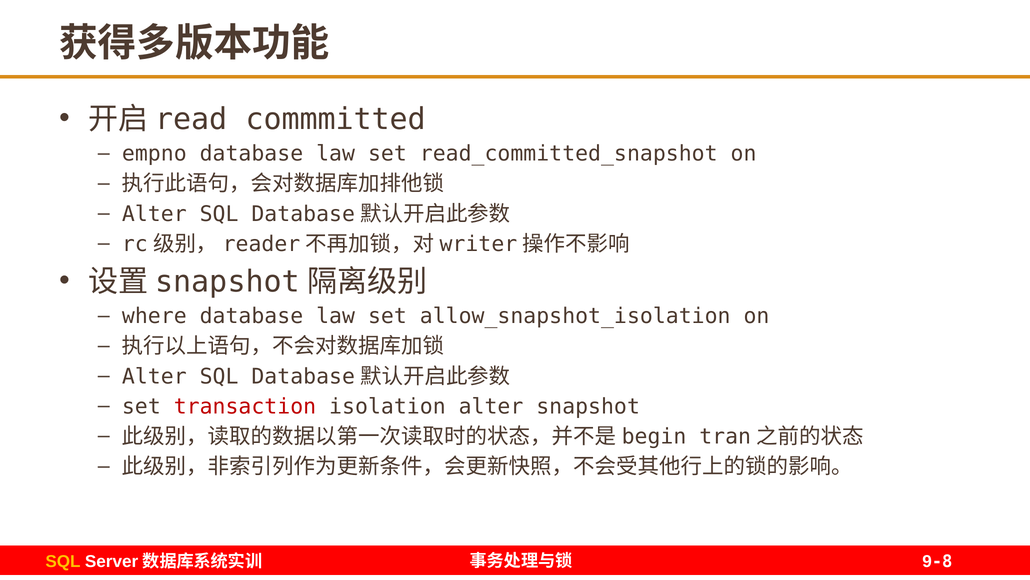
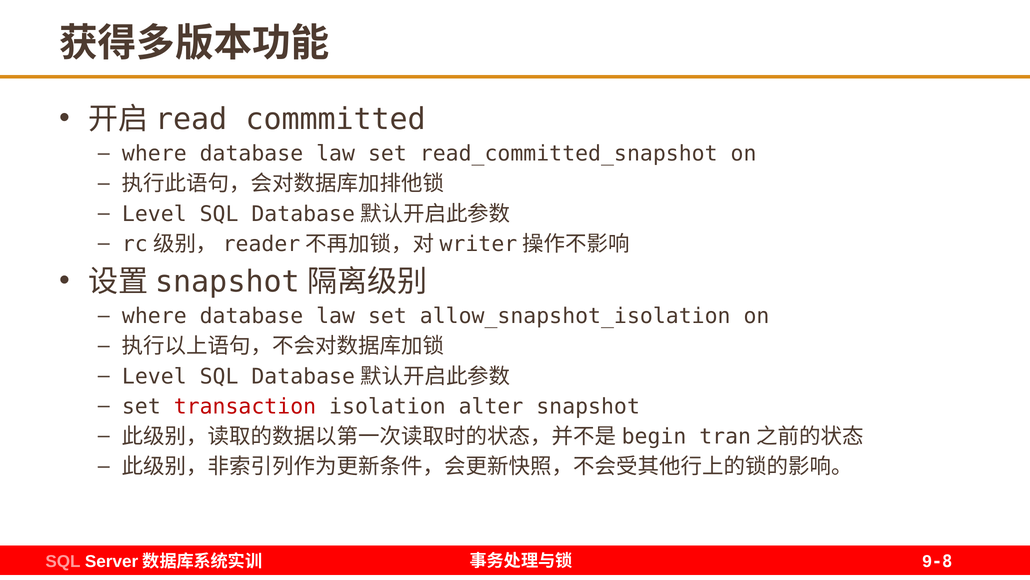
empno: empno -> where (154, 154)
Alter: Alter -> Level (154, 214)
Alter: Alter -> Level (154, 376)
SQL colour: yellow -> pink (63, 561)
